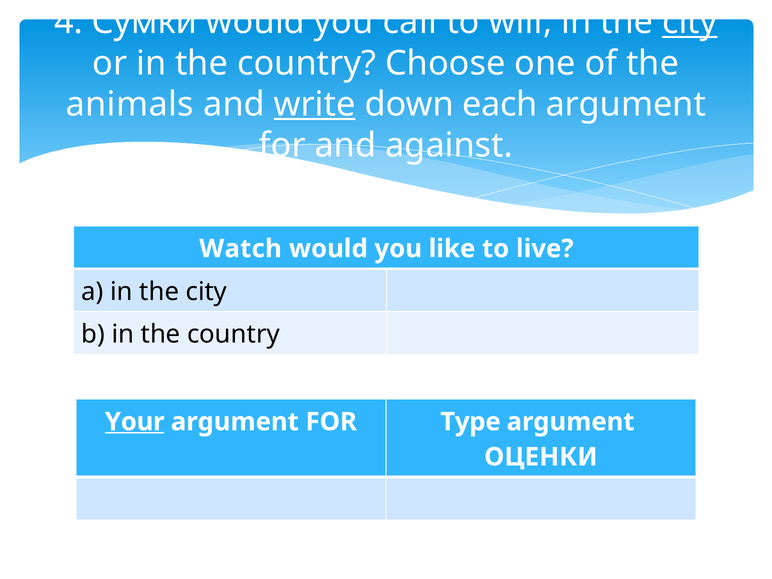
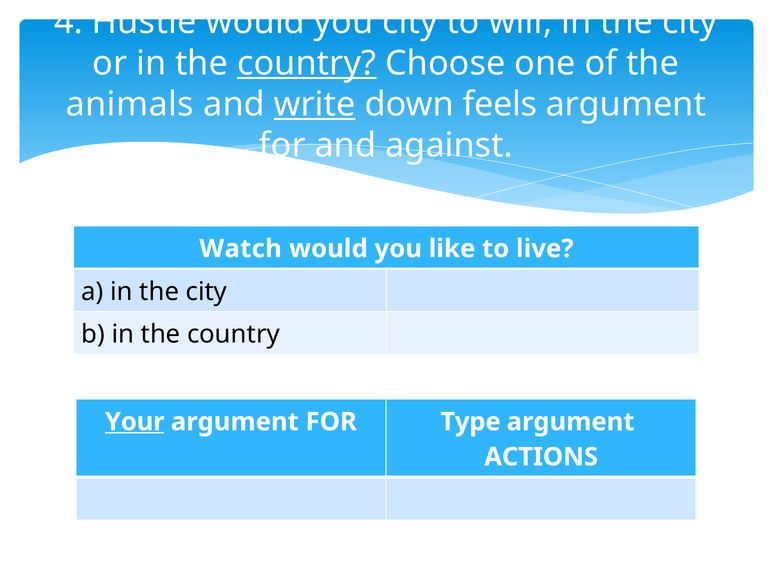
Сумки: Сумки -> Hustle (144, 22)
you call: call -> city (410, 22)
city underline: present -> none (690, 22)
country underline: none -> present (307, 63)
each: each -> feels (500, 104)
ОЦЕНКИ: ОЦЕНКИ -> ACTIONS (541, 457)
